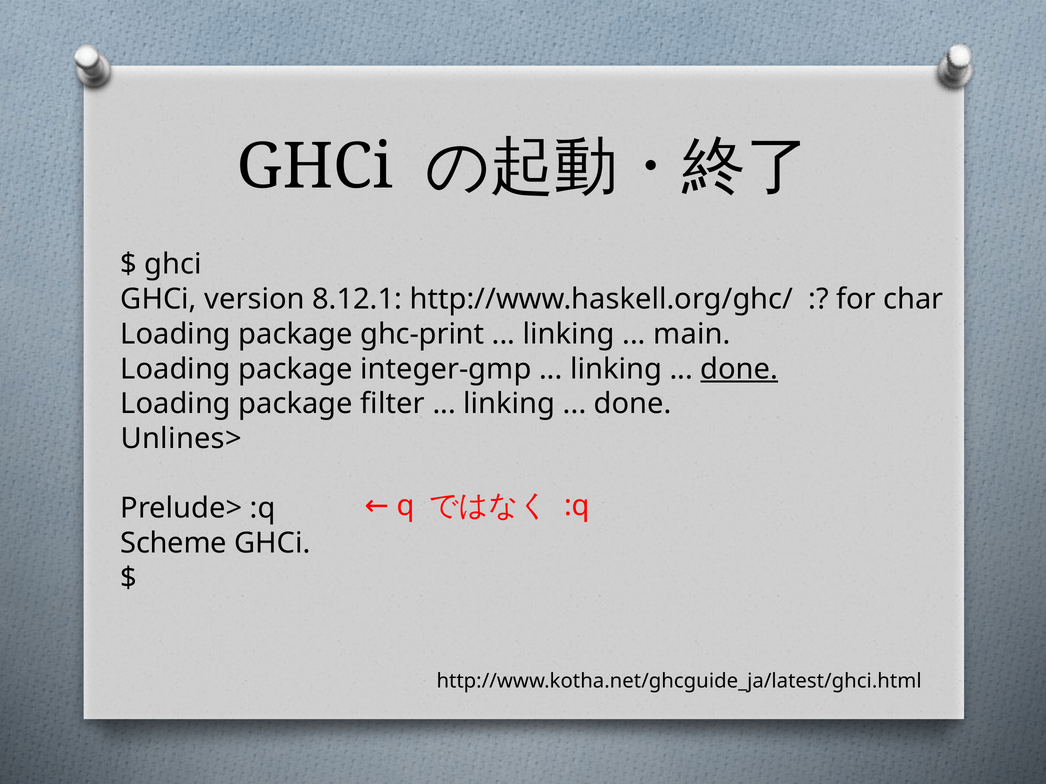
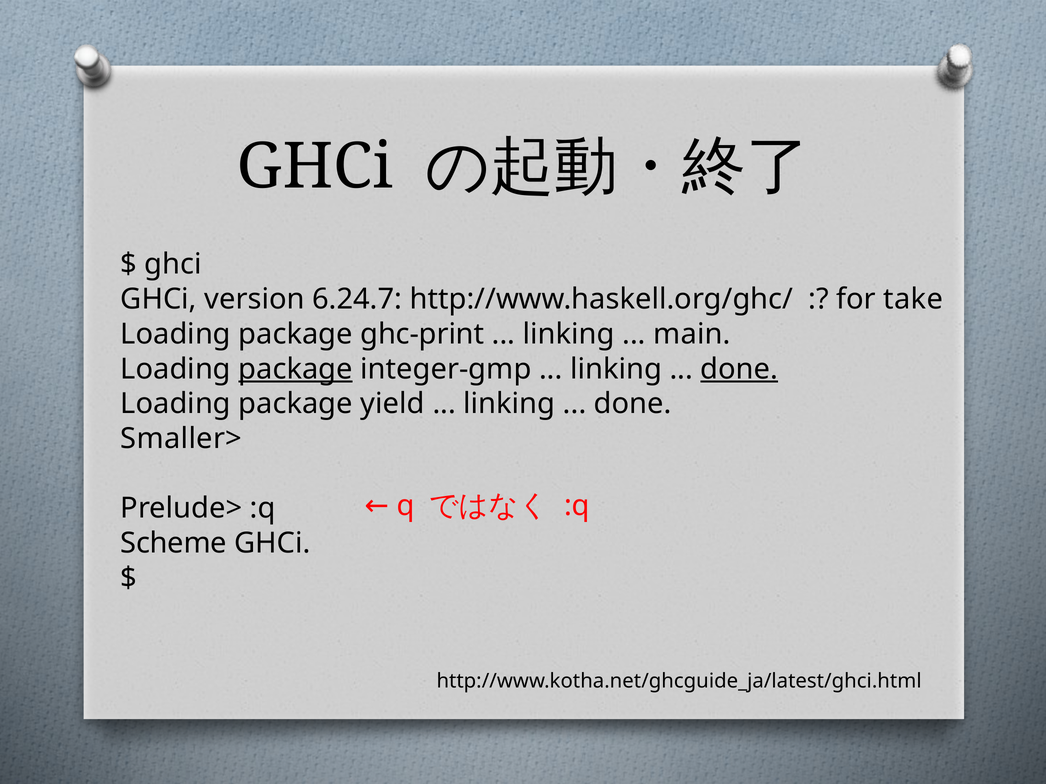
8.12.1: 8.12.1 -> 6.24.7 (357, 299)
char: char -> take (913, 299)
package underline: none -> present (296, 369)
filter: filter -> yield (393, 404)
Unlines>: Unlines> -> Smaller> (181, 439)
